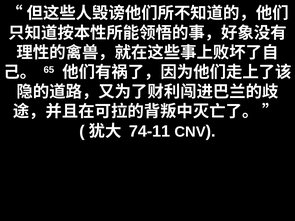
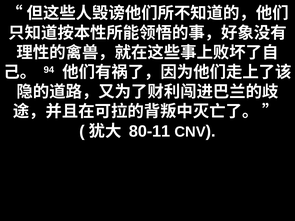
65: 65 -> 94 (49, 70)
74-11: 74-11 -> 80-11 (150, 131)
